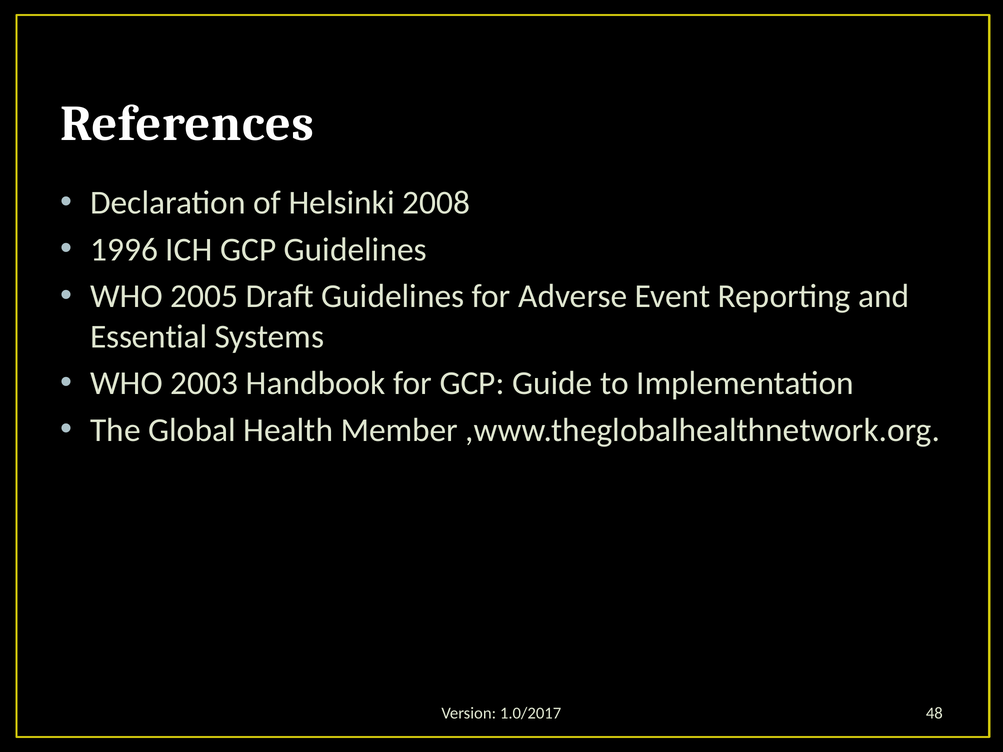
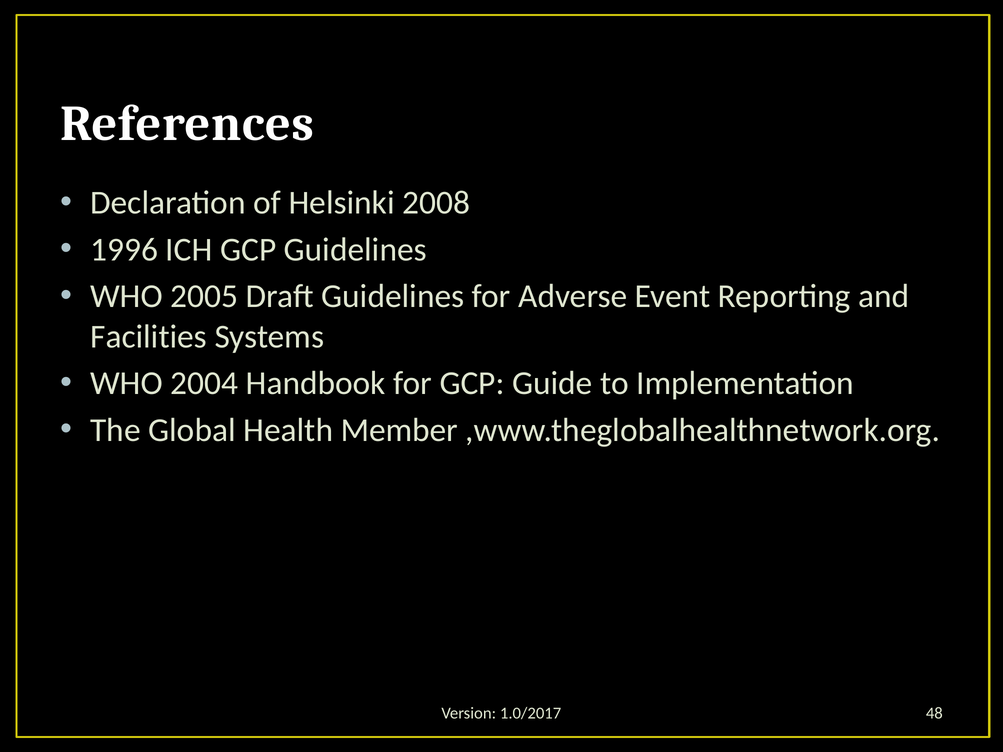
Essential: Essential -> Facilities (149, 337)
2003: 2003 -> 2004 (204, 383)
